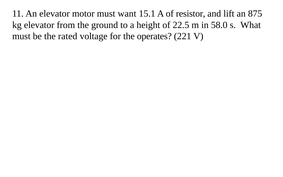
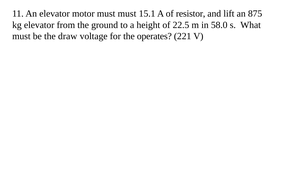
must want: want -> must (127, 14)
rated: rated -> draw (68, 36)
